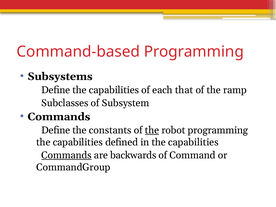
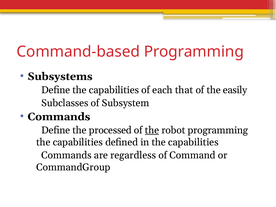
ramp: ramp -> easily (235, 90)
constants: constants -> processed (110, 130)
Commands underline: present -> none (66, 155)
backwards: backwards -> regardless (133, 155)
